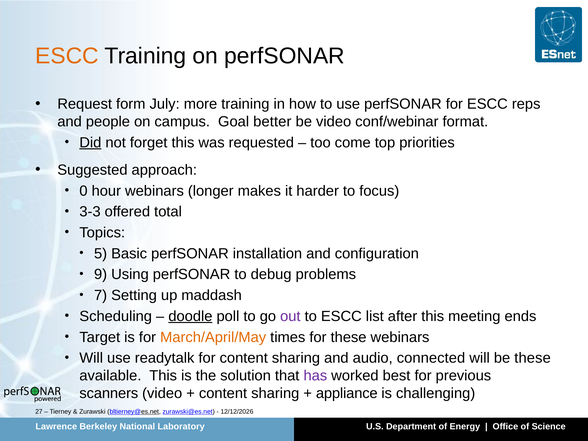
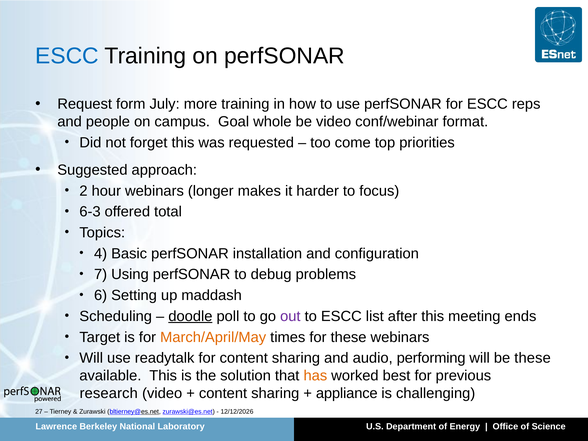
ESCC colour: orange -> blue (67, 56)
better: better -> whole (272, 122)
Did underline: present -> none (90, 142)
0: 0 -> 2 (83, 191)
3-3: 3-3 -> 6-3 (90, 212)
5: 5 -> 4 (101, 254)
9: 9 -> 7 (101, 274)
7: 7 -> 6 (101, 295)
connected: connected -> performing (431, 358)
has colour: purple -> orange (315, 376)
scanners: scanners -> research (109, 393)
